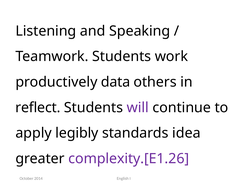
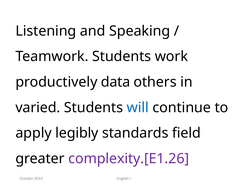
reflect: reflect -> varied (38, 107)
will colour: purple -> blue (138, 107)
idea: idea -> field (186, 133)
